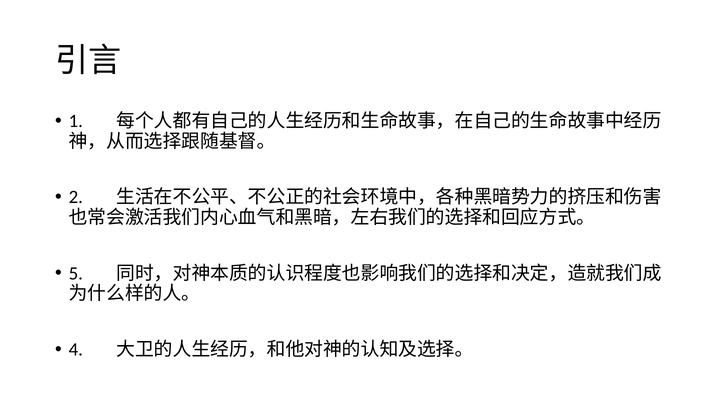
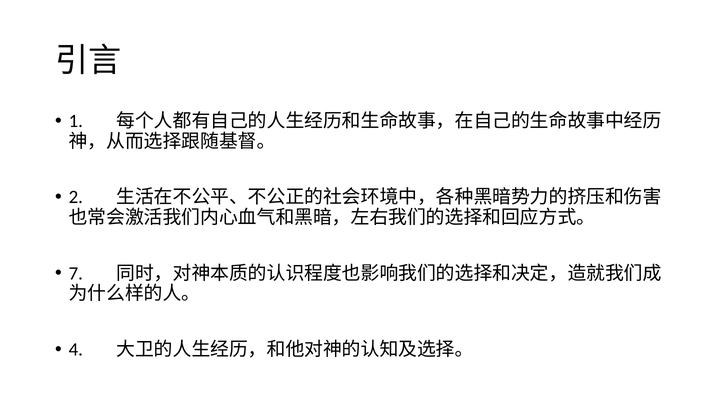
5: 5 -> 7 (76, 273)
